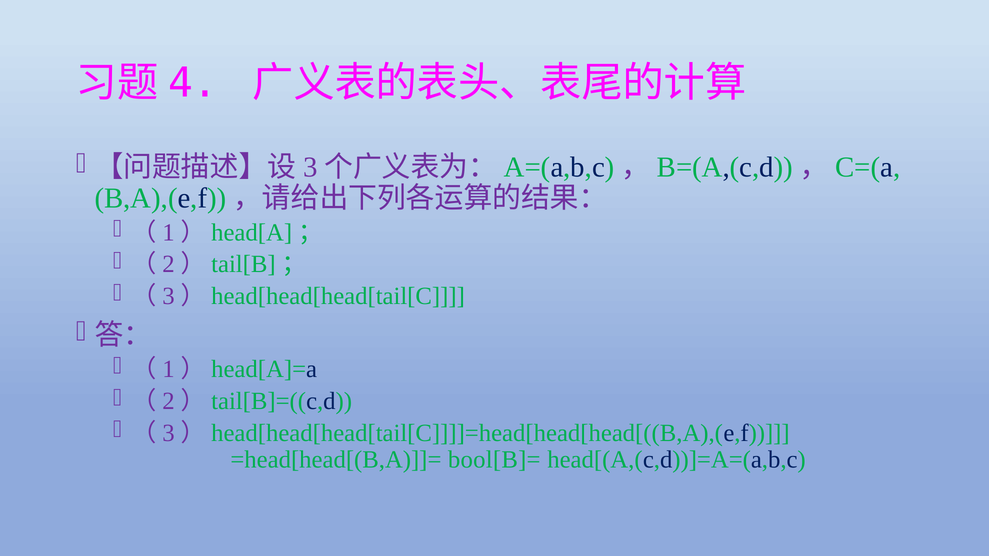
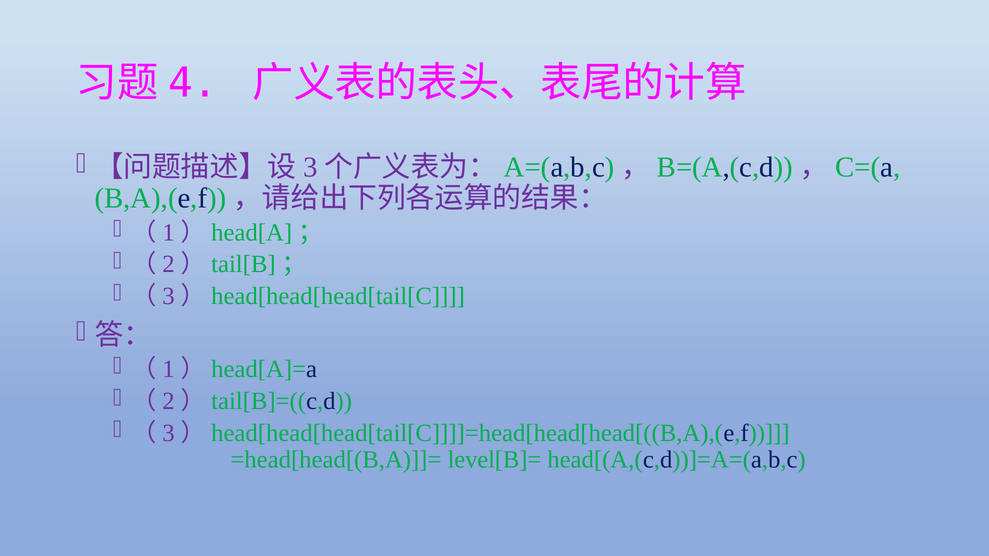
bool[B]=: bool[B]= -> level[B]= (494, 460)
